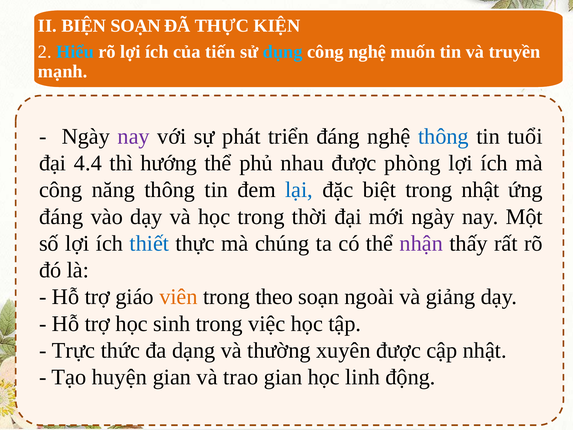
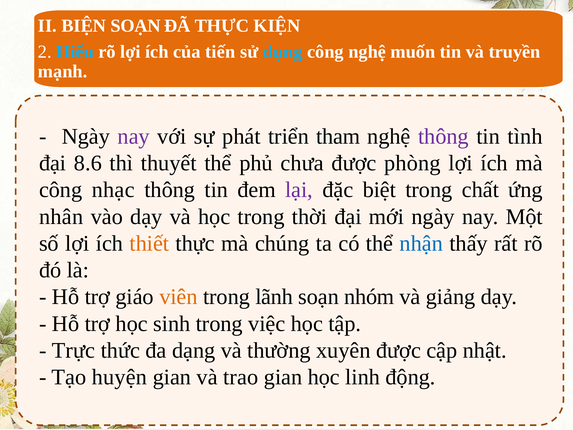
triển đáng: đáng -> tham (338, 136)
thông colour: blue -> purple (443, 136)
tuổi: tuổi -> tình (525, 136)
4.4: 4.4 -> 8.6 (88, 163)
hướng: hướng -> thuyết (169, 163)
nhau: nhau -> chưa (302, 163)
năng: năng -> nhạc (113, 190)
lại colour: blue -> purple (299, 190)
trong nhật: nhật -> chất (480, 190)
đáng: đáng -> nhân (61, 217)
thiết colour: blue -> orange (149, 243)
nhận colour: purple -> blue (421, 243)
theo: theo -> lãnh (274, 297)
ngoài: ngoài -> nhóm (369, 297)
